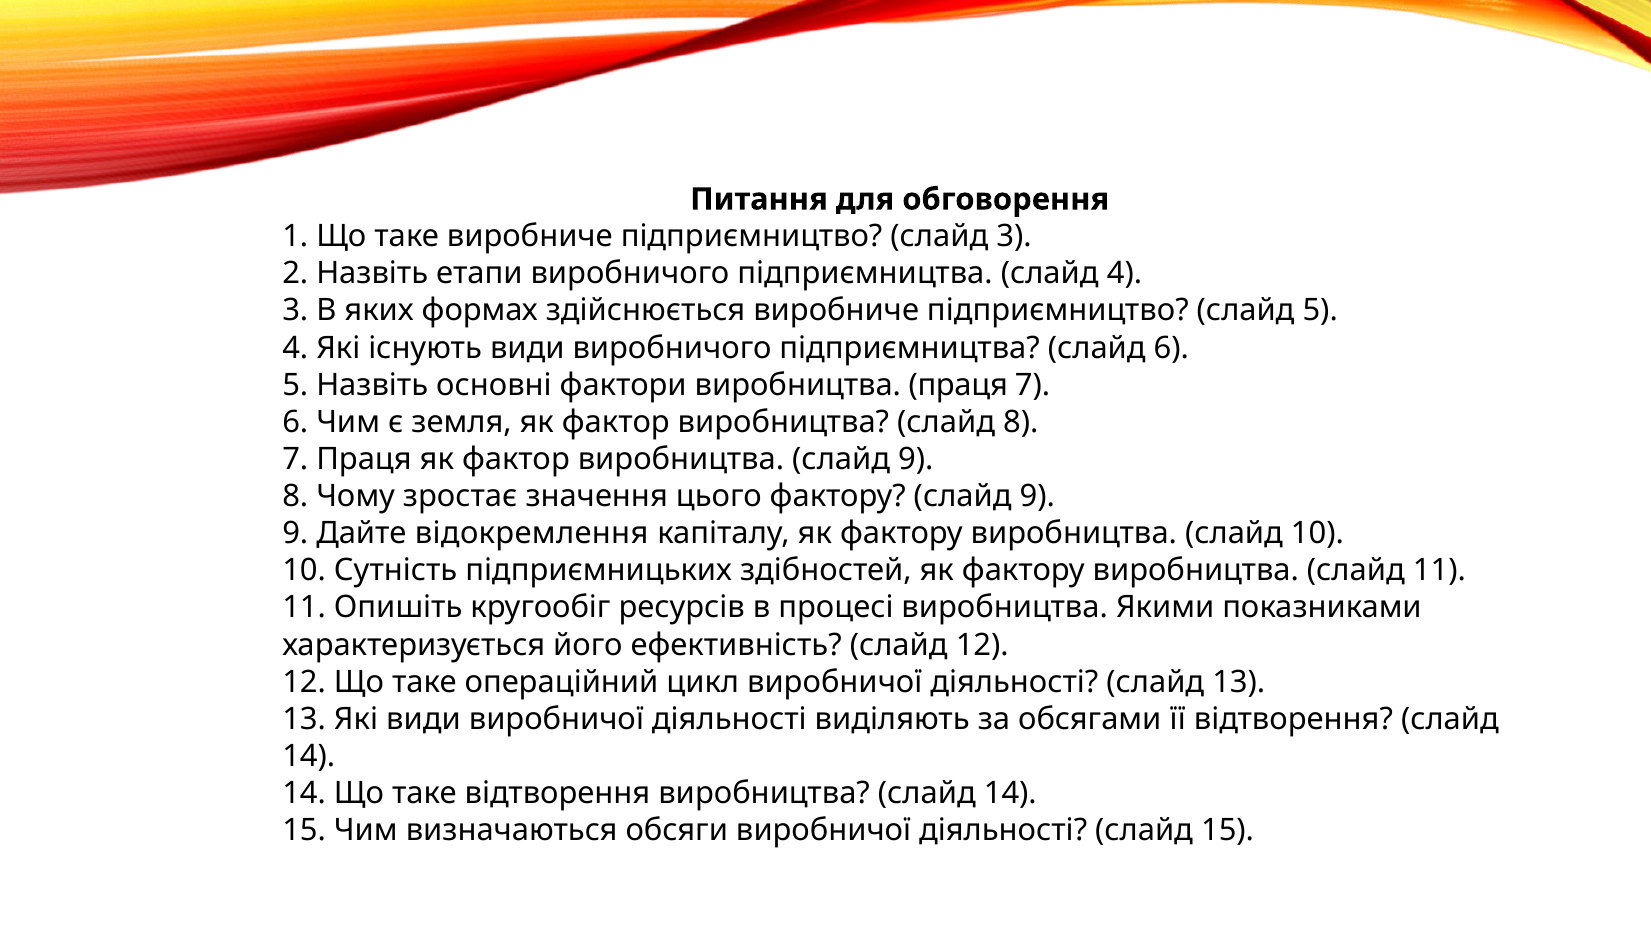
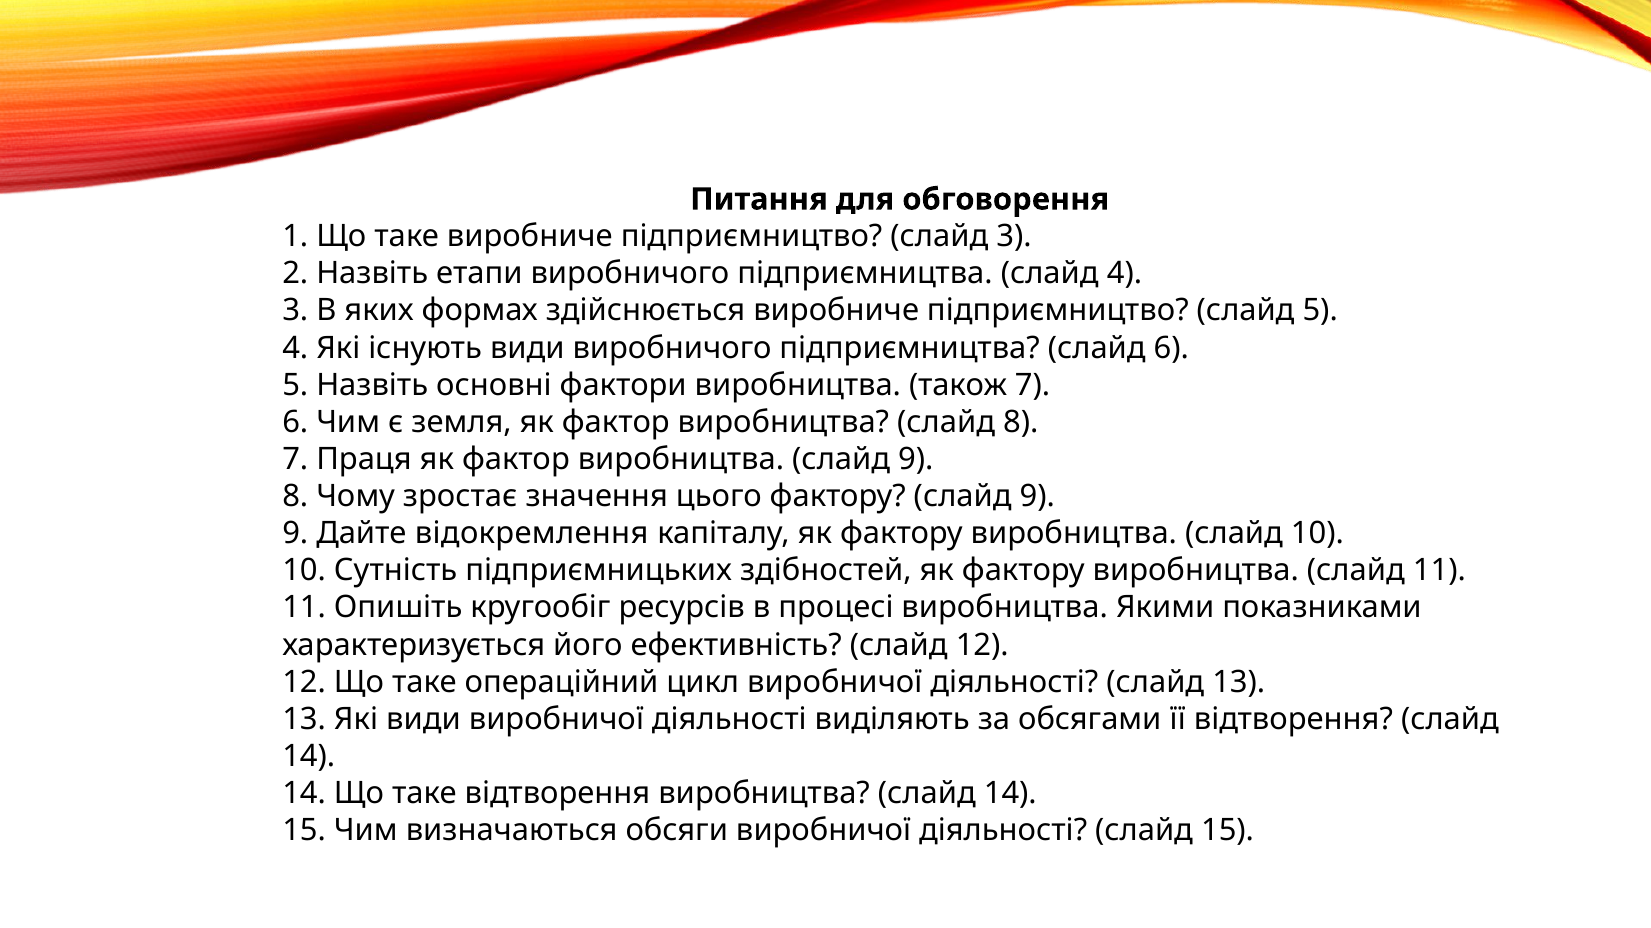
виробництва праця: праця -> також (958, 385)
